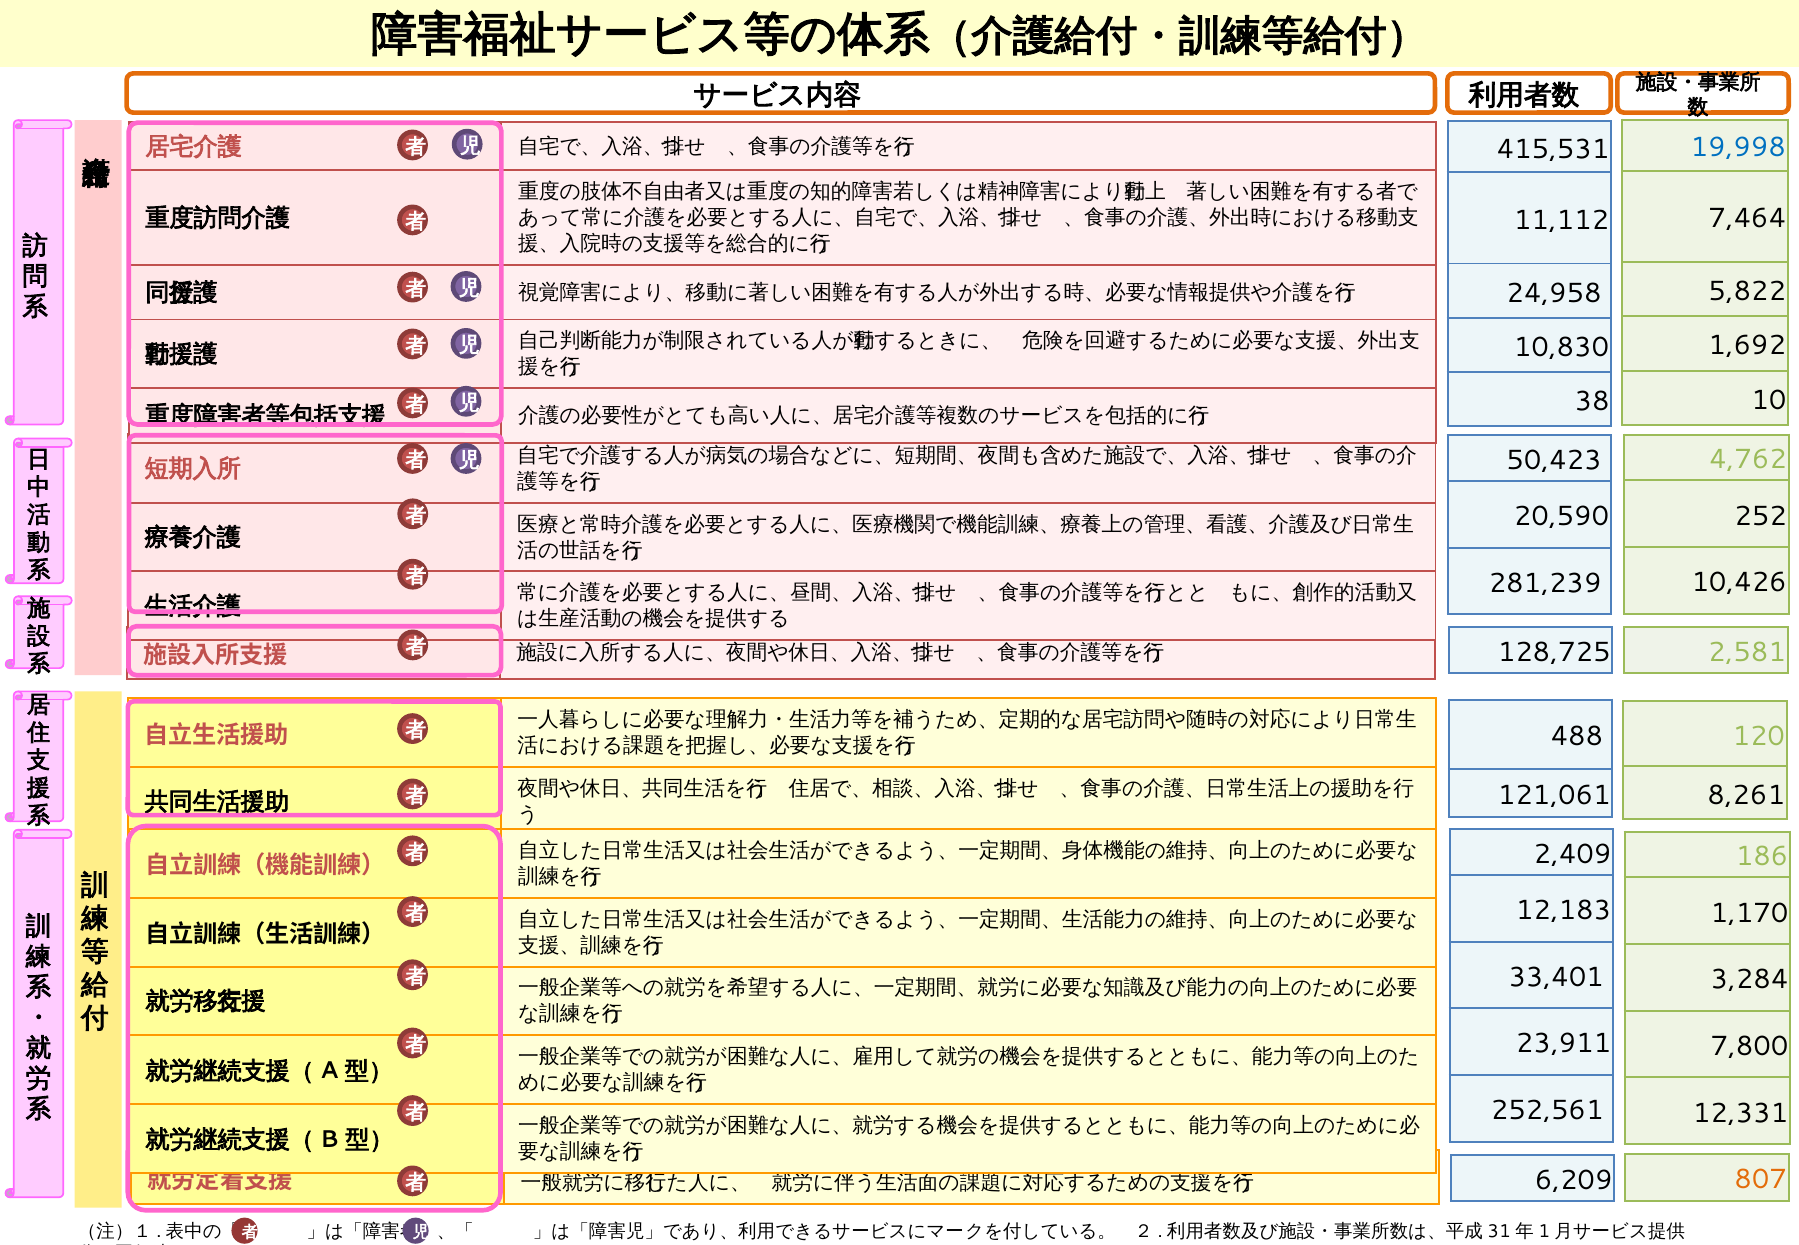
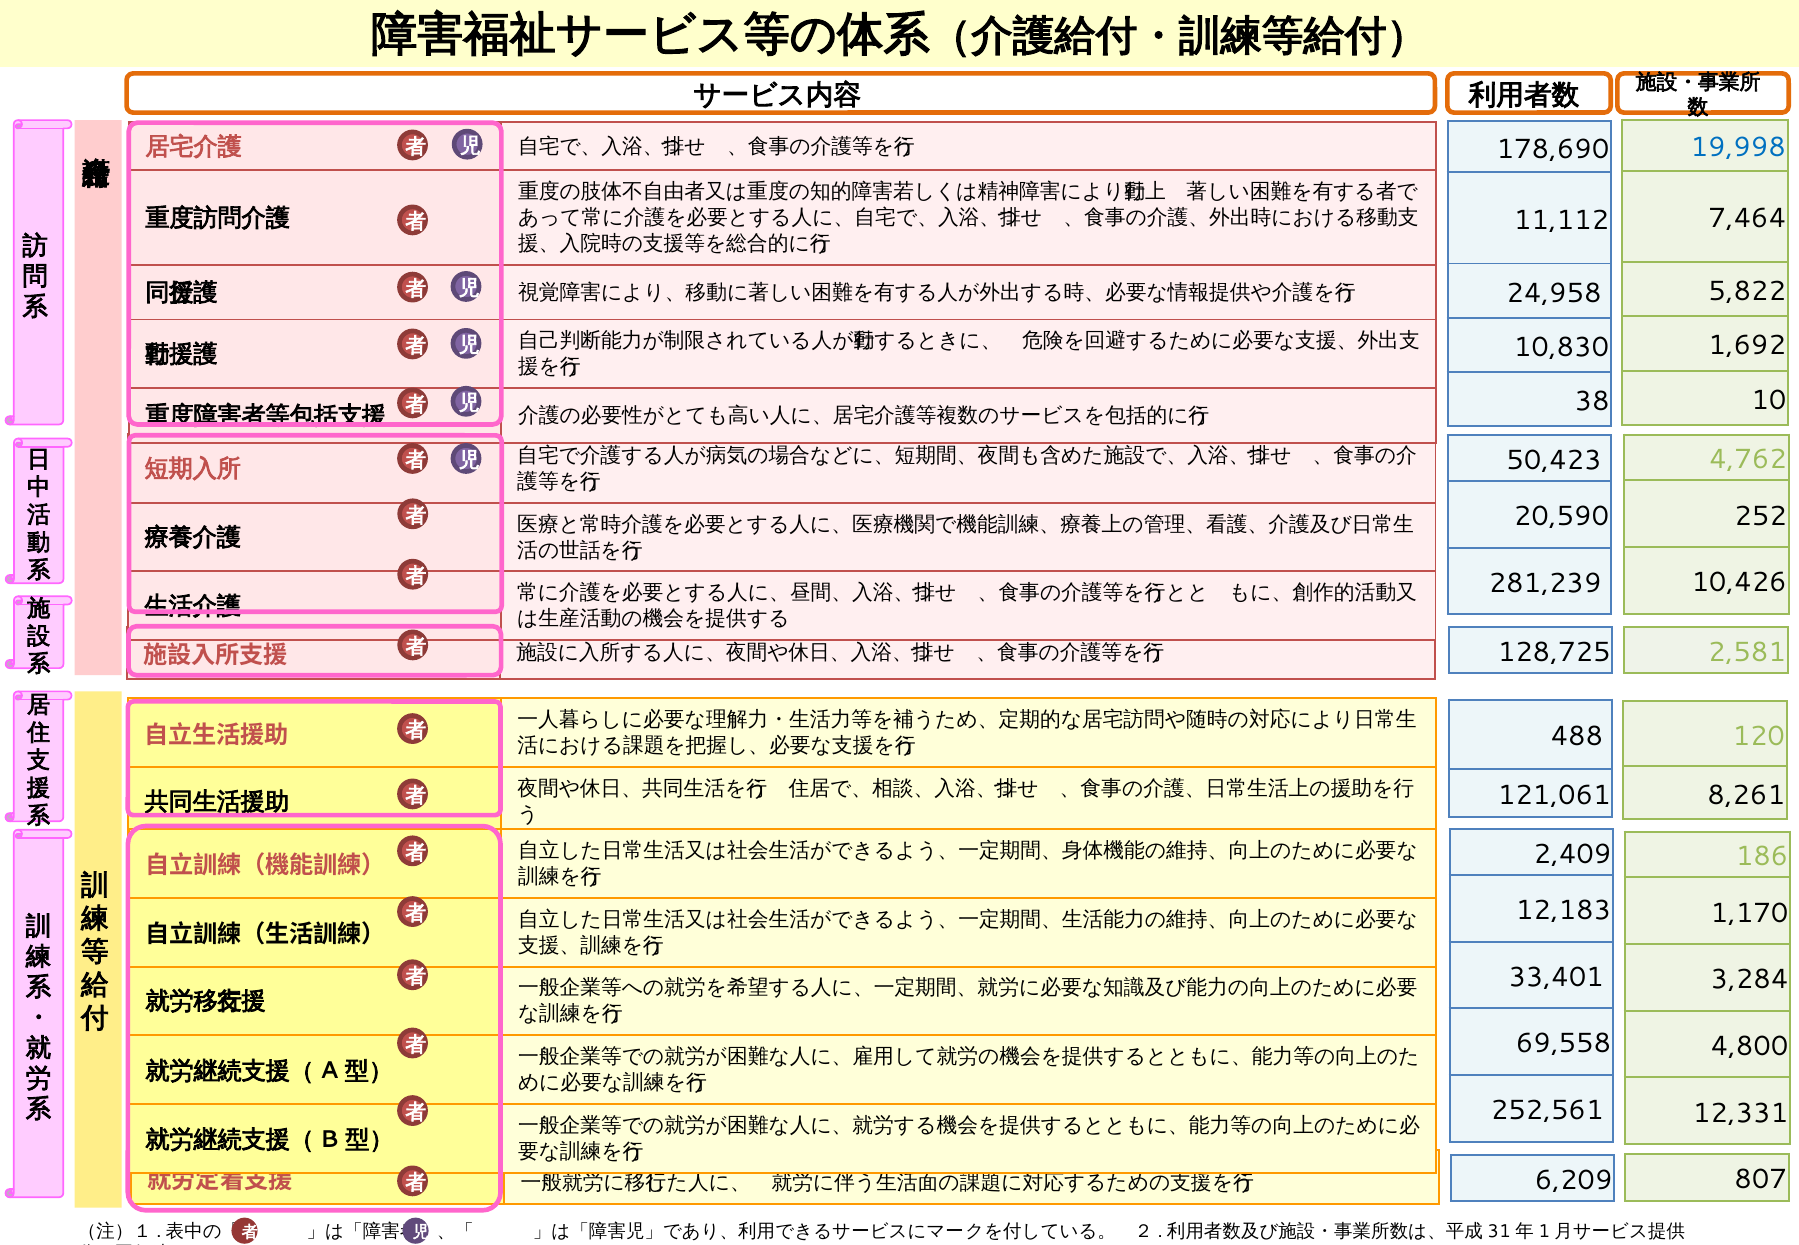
415,531: 415,531 -> 178,690 (1553, 149)
23,911: 23,911 -> 69,558 (1564, 1044)
7,800: 7,800 -> 4,800 (1750, 1047)
807 colour: orange -> black (1761, 1180)
